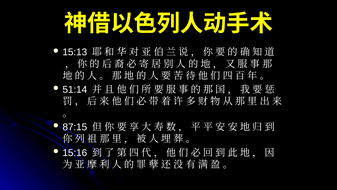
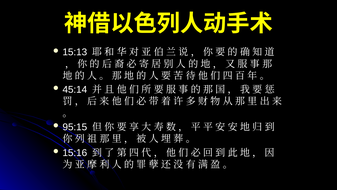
51:14: 51:14 -> 45:14 (75, 89)
87:15: 87:15 -> 95:15 (75, 127)
